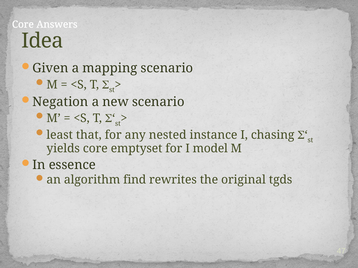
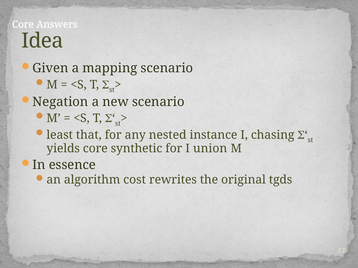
emptyset: emptyset -> synthetic (137, 149)
model: model -> union (210, 149)
find: find -> cost (135, 180)
